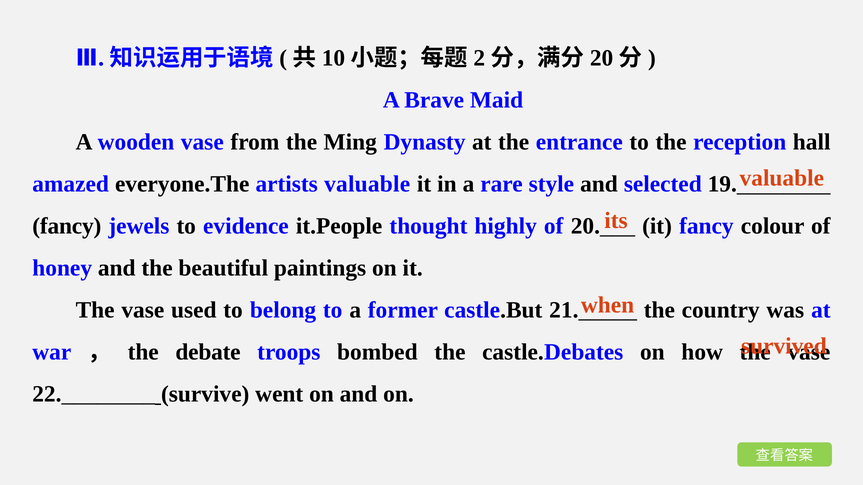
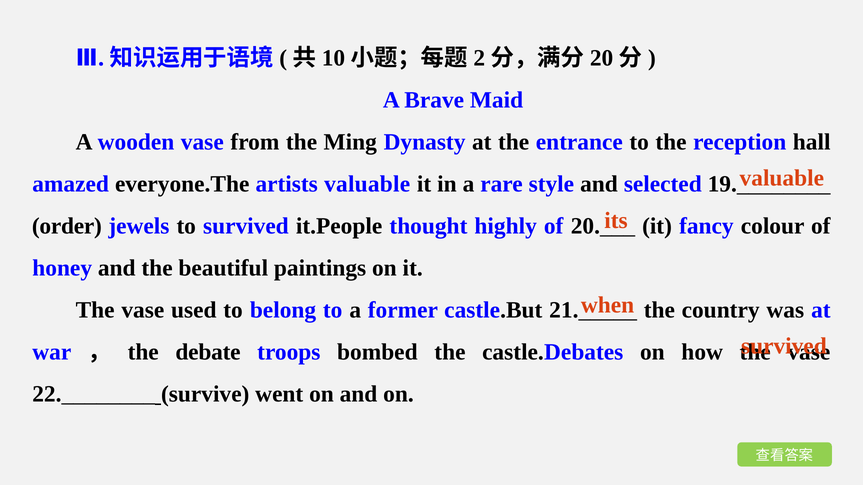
fancy: fancy -> order (67, 226)
to evidence: evidence -> survived (246, 226)
